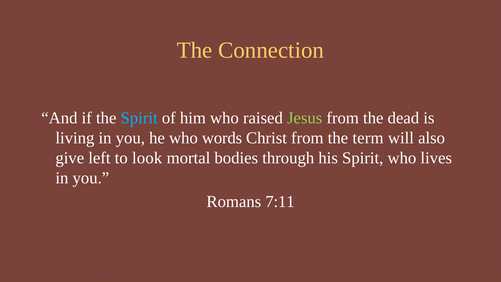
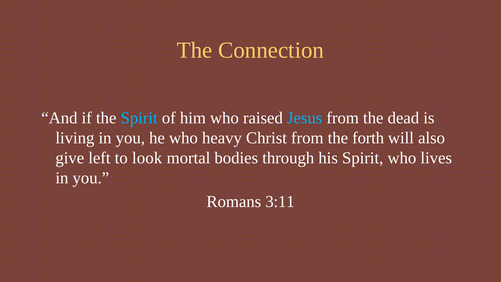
Jesus colour: light green -> light blue (305, 118)
words: words -> heavy (222, 138)
term: term -> forth (368, 138)
7:11: 7:11 -> 3:11 (280, 201)
